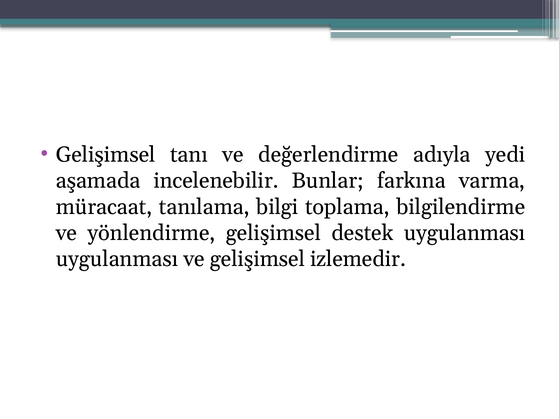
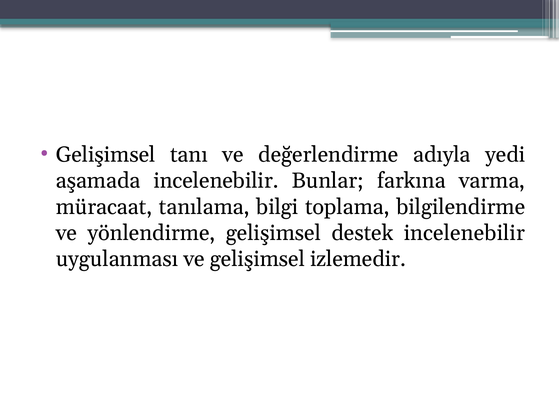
destek uygulanması: uygulanması -> incelenebilir (464, 233)
